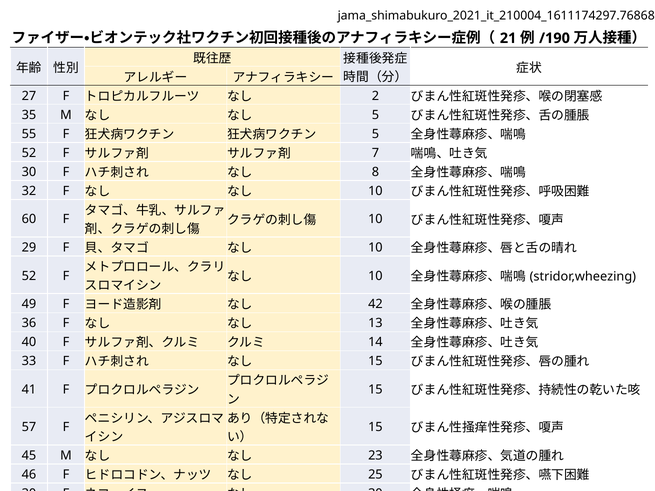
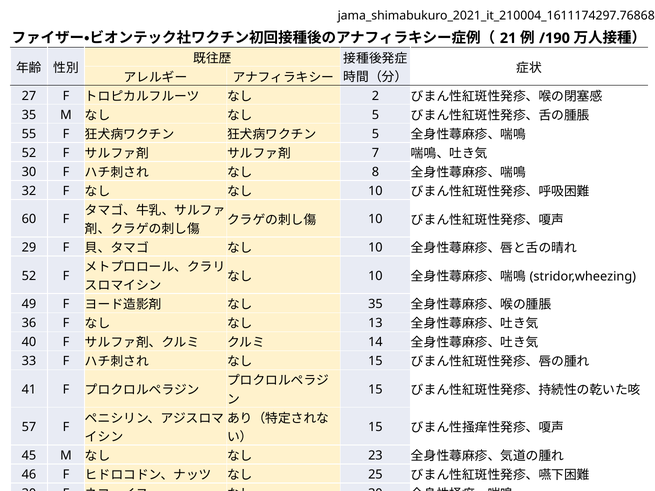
42: 42 -> 35 (375, 304)
